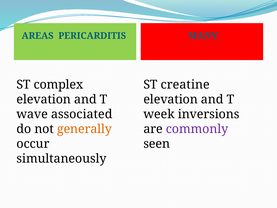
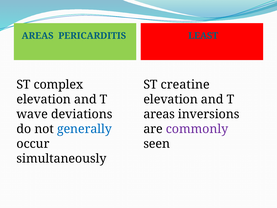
MANY: MANY -> LEAST (203, 36)
associated: associated -> deviations (82, 114)
week: week -> areas (159, 114)
generally colour: orange -> blue (84, 129)
